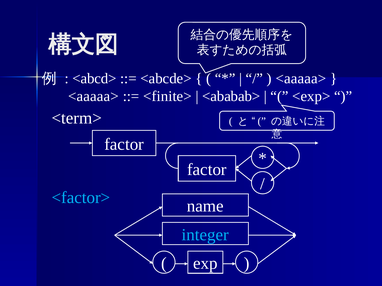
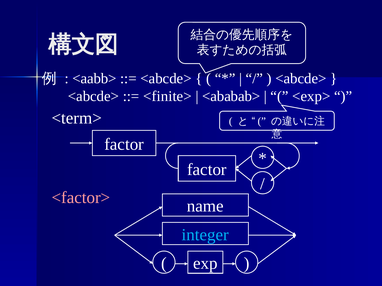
<abcd>: <abcd> -> <aabb> (95, 79)
<aaaaa>: <aaaaa> -> <abcde> (301, 79)
<aaaaa>: <aaaaa> -> <abcde> (93, 97)
<factor> colour: light blue -> pink (81, 198)
